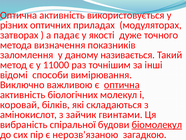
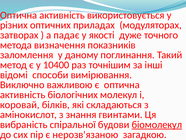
називається: називається -> поглинання (128, 55)
11000: 11000 -> 10400 (56, 65)
оптична underline: present -> none (122, 85)
зайчик: зайчик -> знання (81, 114)
